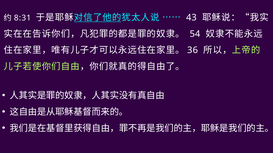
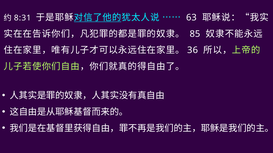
43: 43 -> 63 (191, 18)
54: 54 -> 85 (195, 34)
